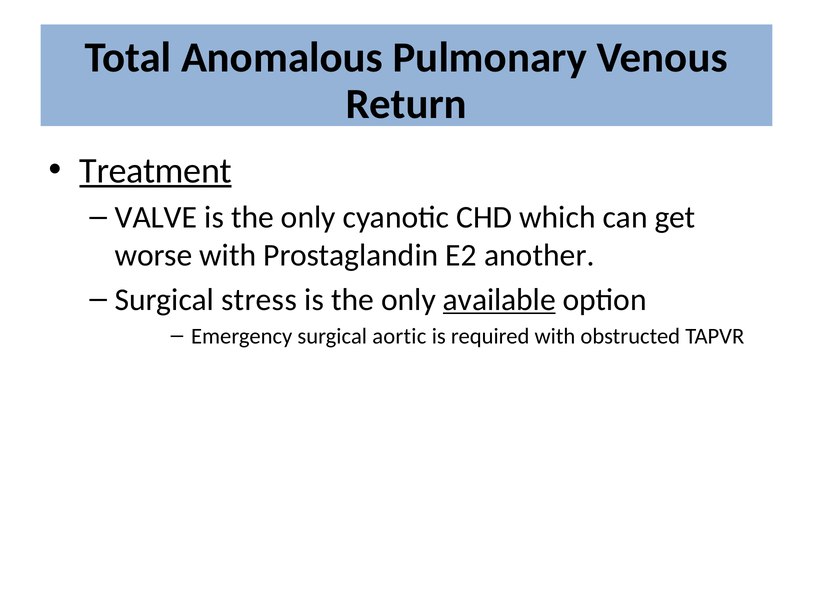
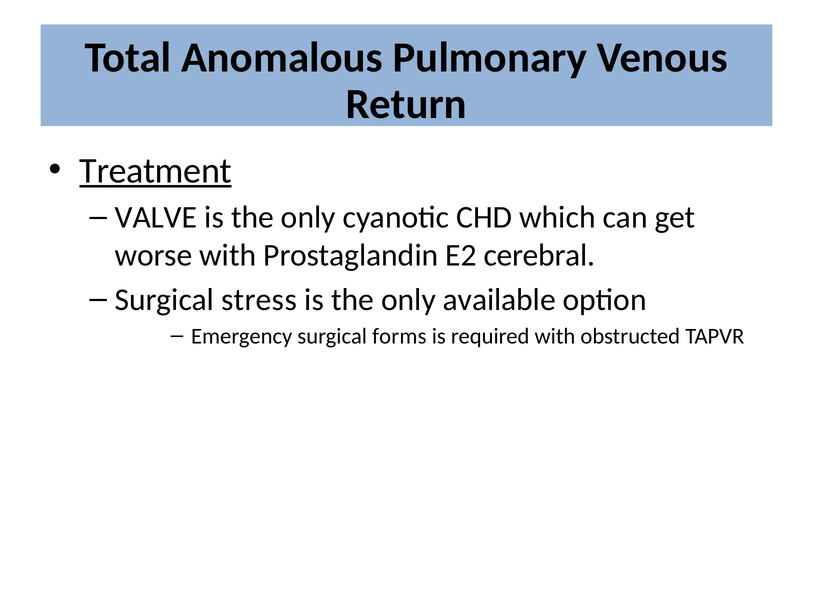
another: another -> cerebral (539, 255)
available underline: present -> none (499, 299)
aortic: aortic -> forms (399, 336)
